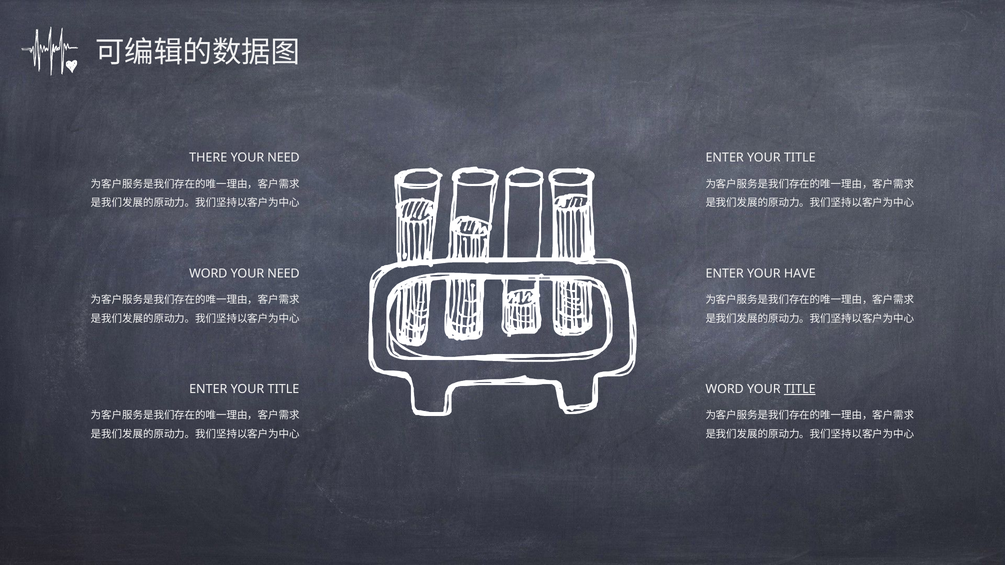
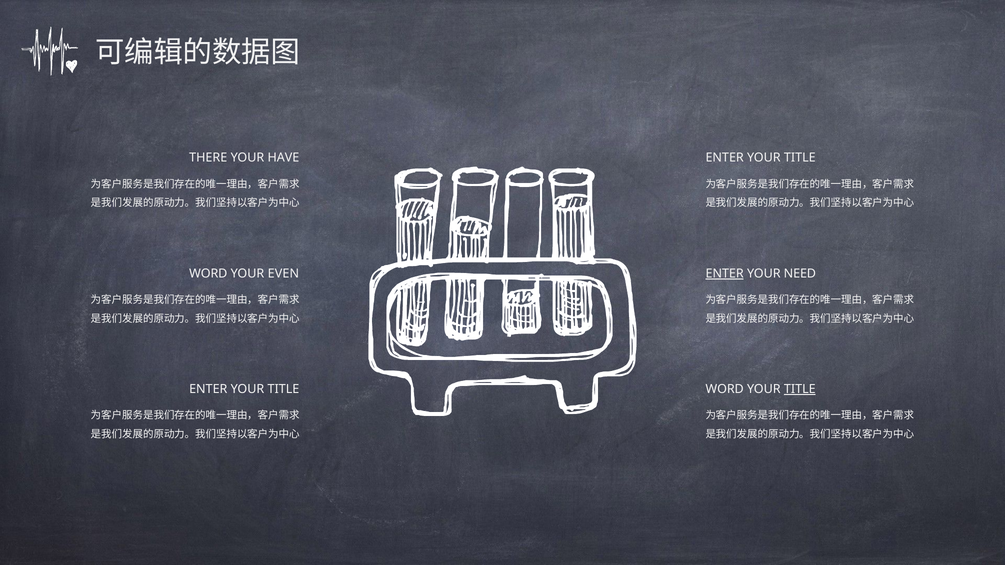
NEED: NEED -> HAVE (283, 158)
NEED: NEED -> EVEN (283, 274)
ENTER underline: none -> present (725, 274)
HAVE: HAVE -> NEED (800, 274)
